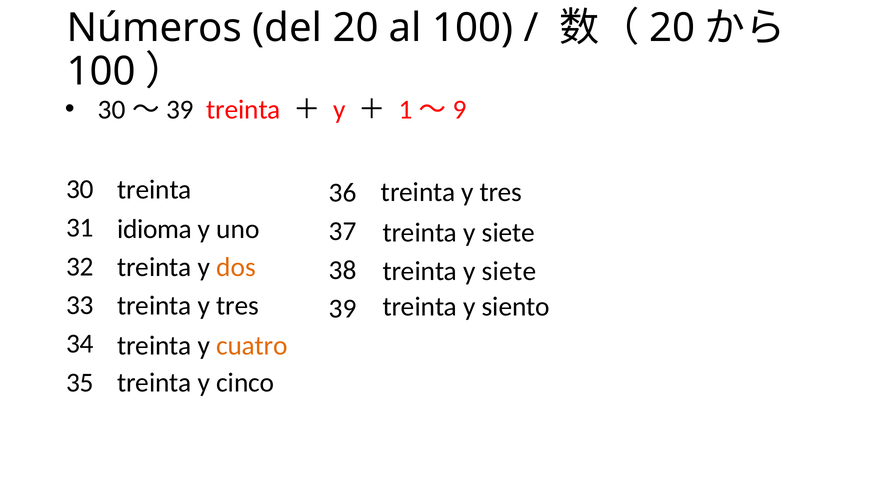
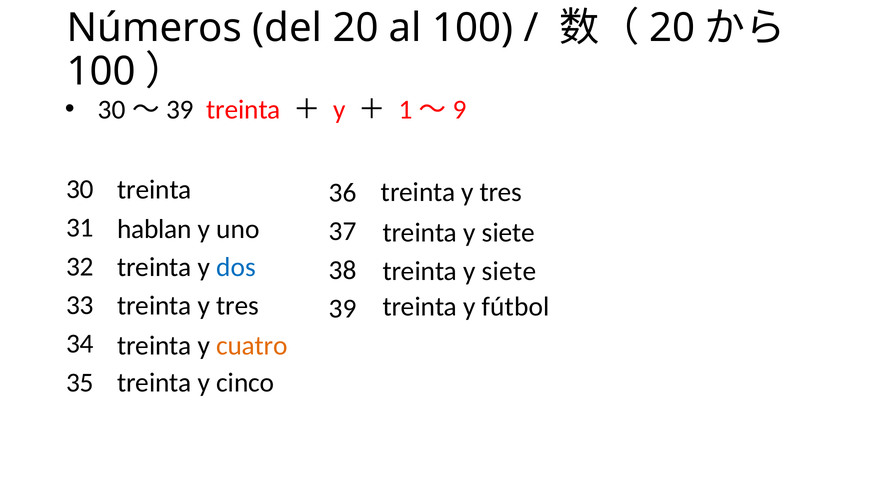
idioma: idioma -> hablan (155, 230)
dos colour: orange -> blue (236, 267)
siento: siento -> fútbol (516, 307)
